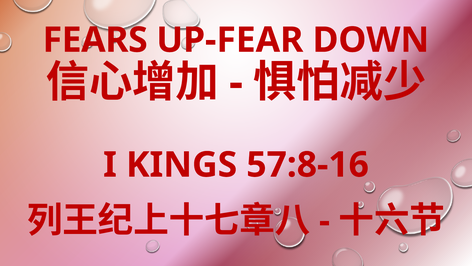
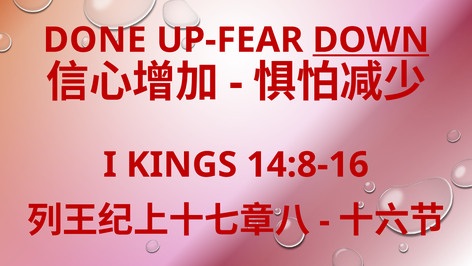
FEARS: FEARS -> DONE (95, 40)
DOWN underline: none -> present (371, 40)
57:8-16: 57:8-16 -> 14:8-16 (308, 165)
